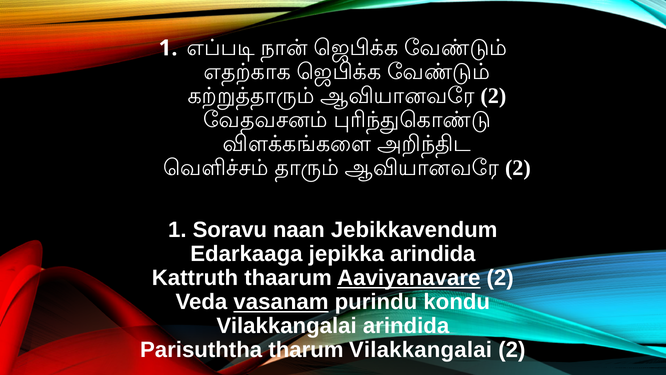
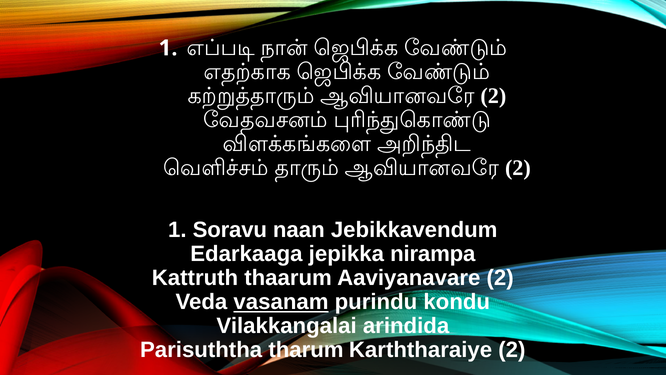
jepikka arindida: arindida -> nirampa (433, 254)
Aaviyanavare underline: present -> none (409, 278)
tharum Vilakkangalai: Vilakkangalai -> Karththaraiye (421, 350)
